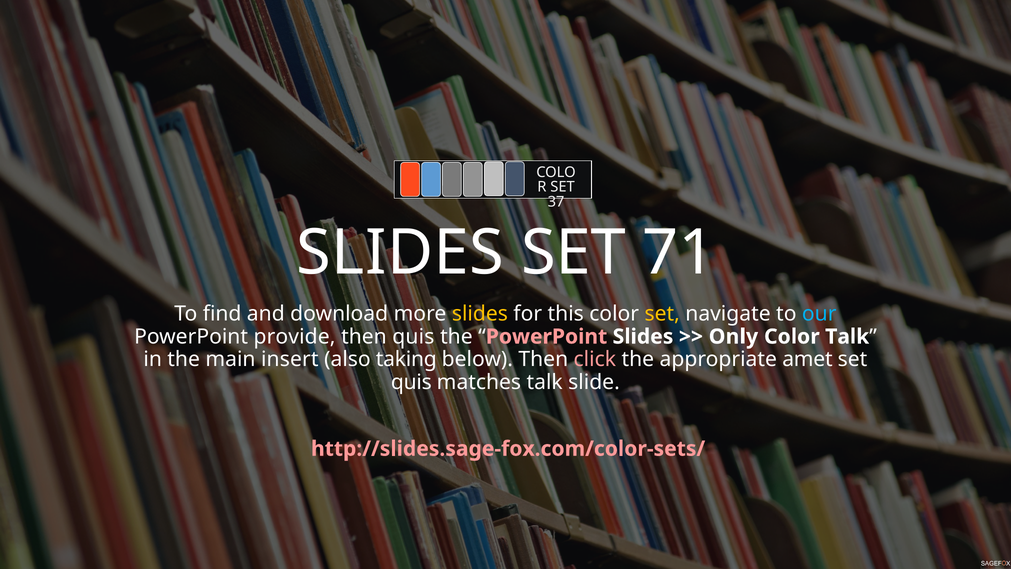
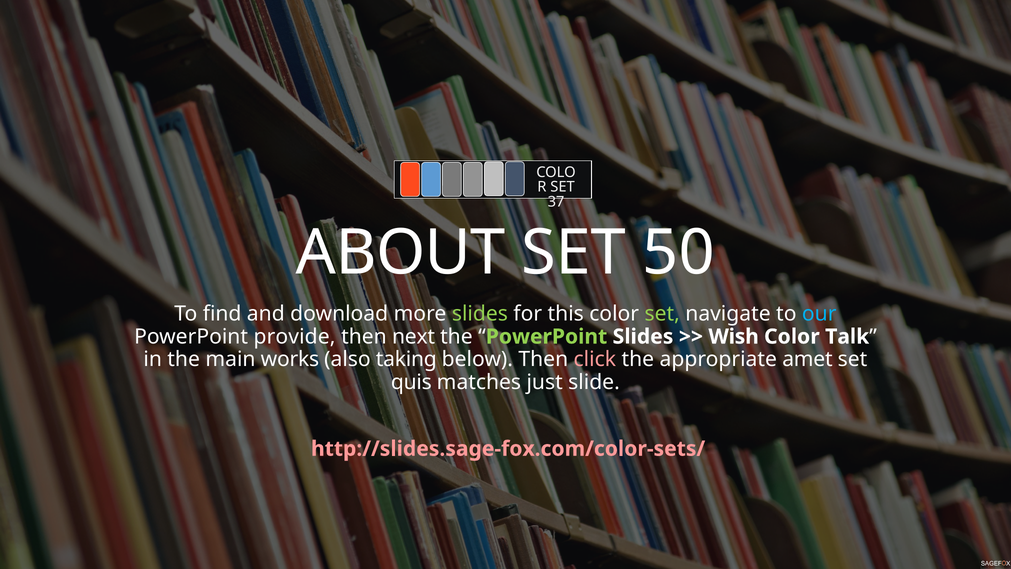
SLIDES: SLIDES -> ABOUT (401, 253)
71: 71 -> 50 (679, 253)
slides colour: yellow -> light green (480, 314)
set colour: yellow -> light green (662, 314)
then quis: quis -> next (414, 336)
PowerPoint colour: pink -> light green (546, 336)
Only: Only -> Wish (734, 336)
insert: insert -> works (290, 359)
matches talk: talk -> just (545, 382)
